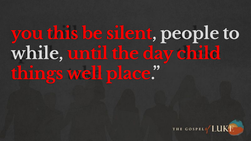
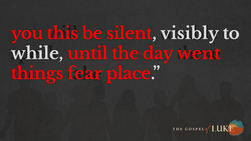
people: people -> visibly (190, 34)
child: child -> went (199, 54)
well: well -> fear (85, 74)
